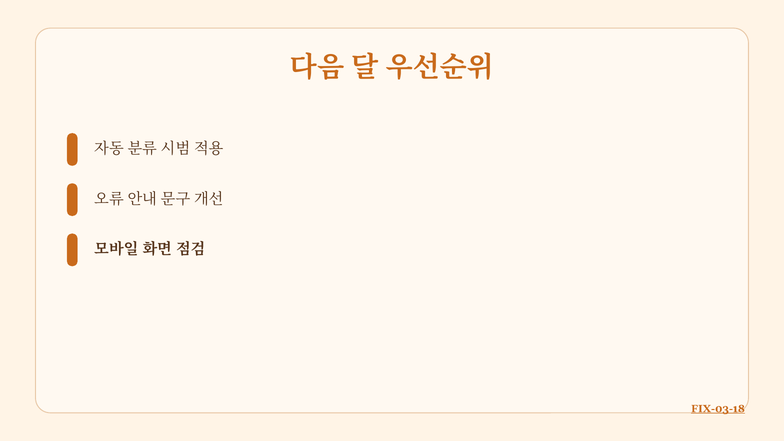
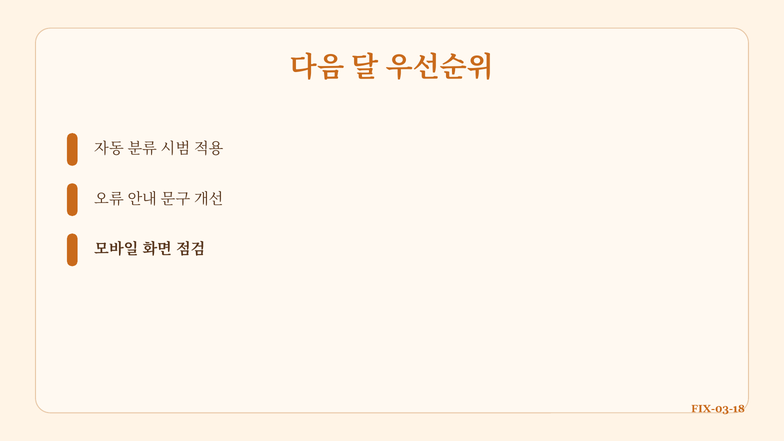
FIX-03-18 underline: present -> none (718, 409)
